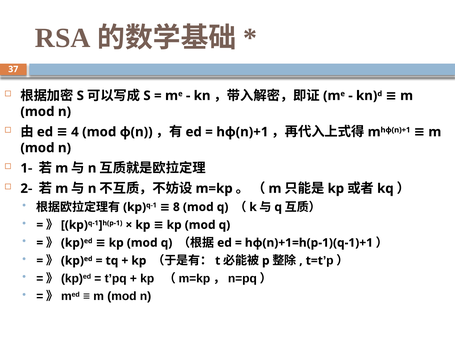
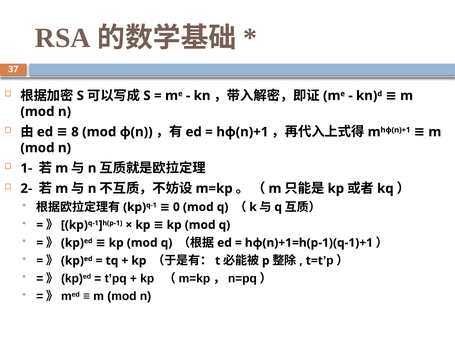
4: 4 -> 8 (75, 132)
8: 8 -> 0 (176, 207)
